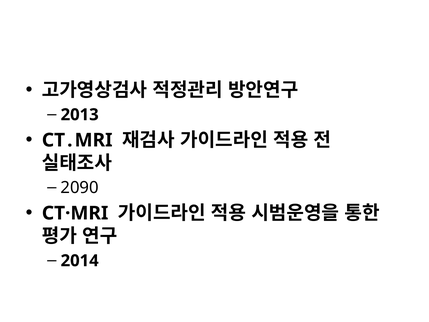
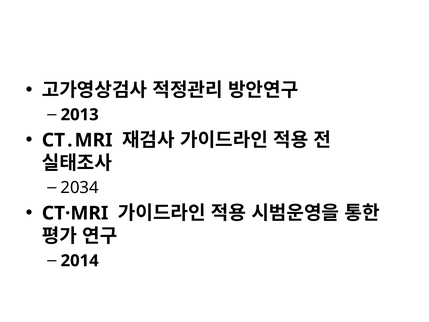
2090: 2090 -> 2034 (80, 188)
